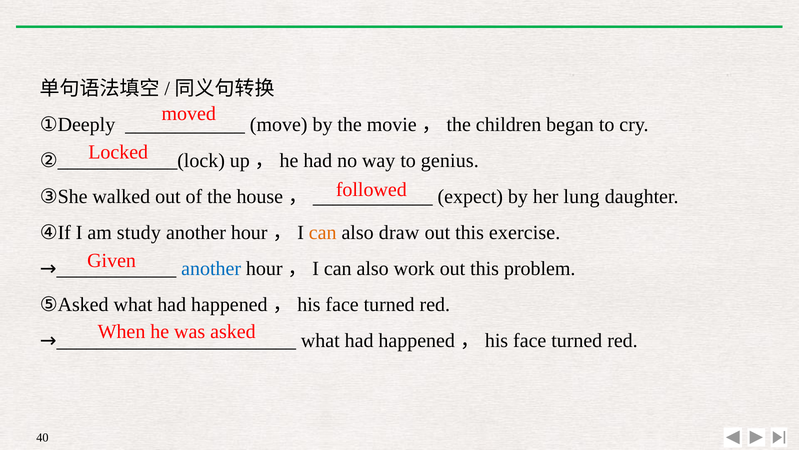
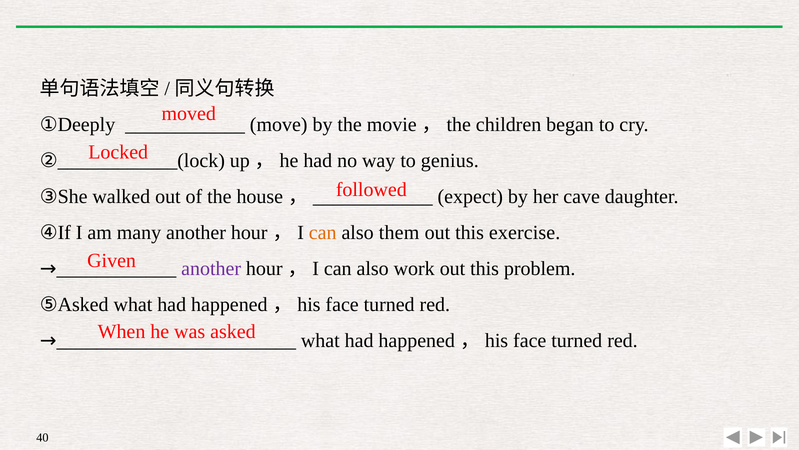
lung: lung -> cave (582, 196)
study: study -> many (139, 232)
draw: draw -> them (399, 232)
another colour: blue -> purple (211, 268)
